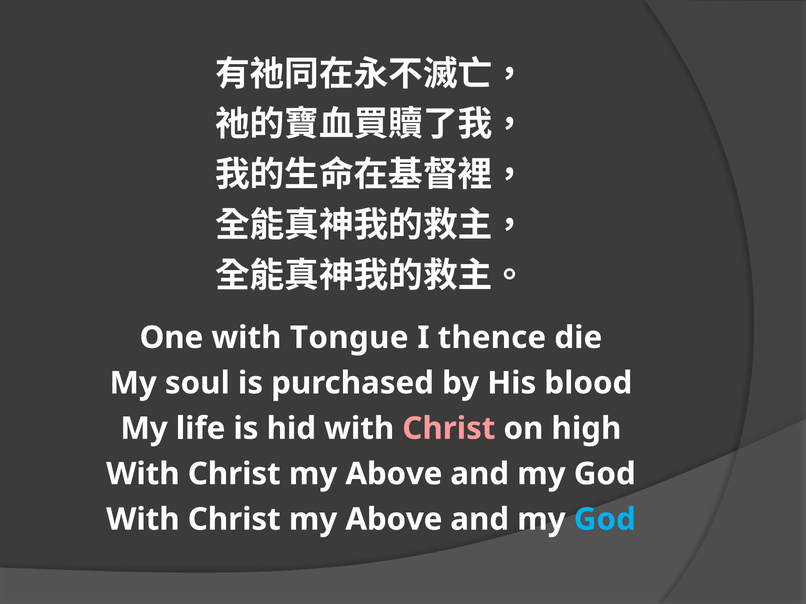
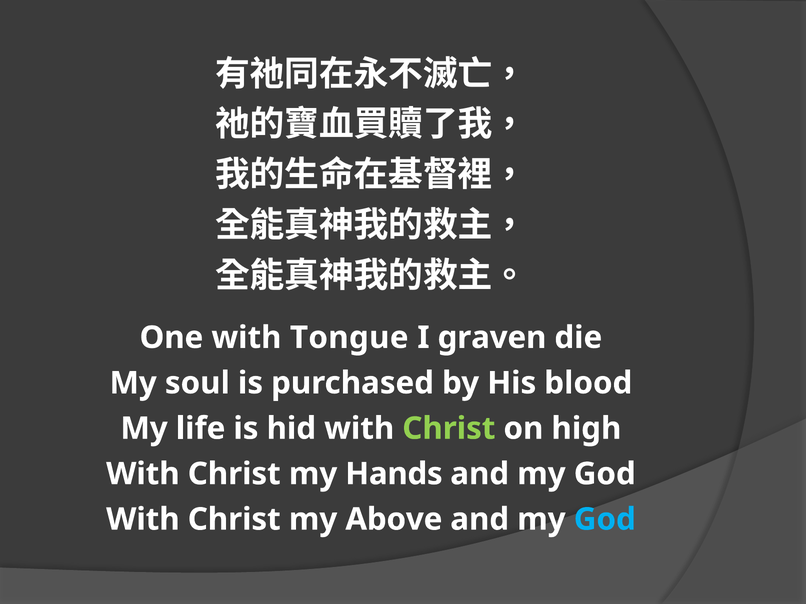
thence: thence -> graven (492, 338)
Christ colour: pink -> light green (449, 429)
Above: Above -> Hands (394, 474)
